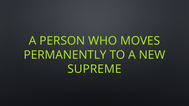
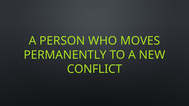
SUPREME: SUPREME -> CONFLICT (95, 69)
